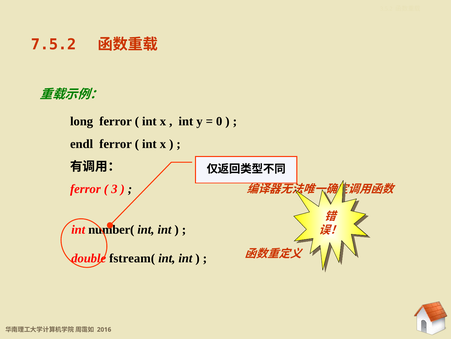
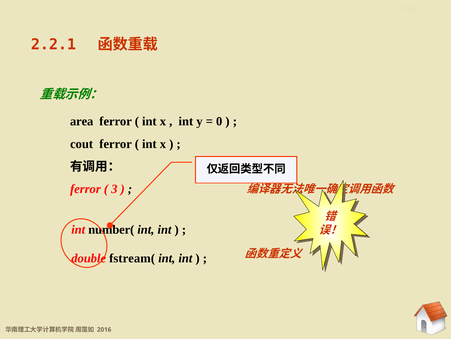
7.5.2: 7.5.2 -> 2.2.1 (53, 45)
long: long -> area (82, 121)
endl: endl -> cout (82, 144)
